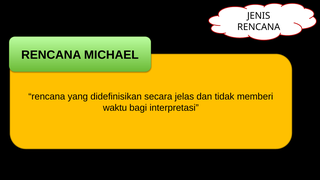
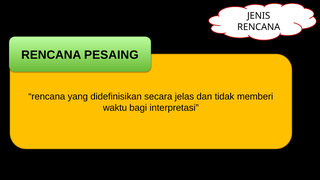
MICHAEL: MICHAEL -> PESAING (111, 55)
